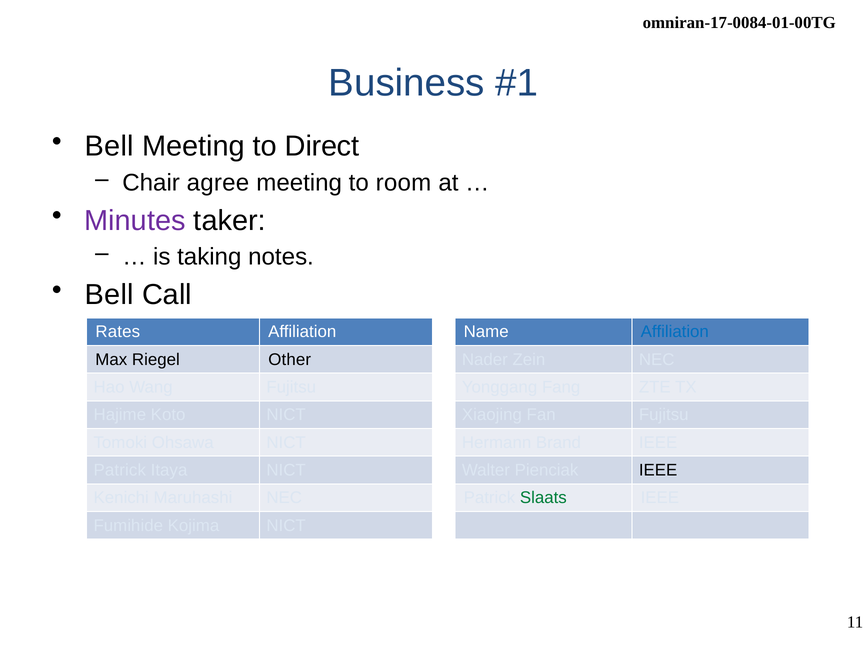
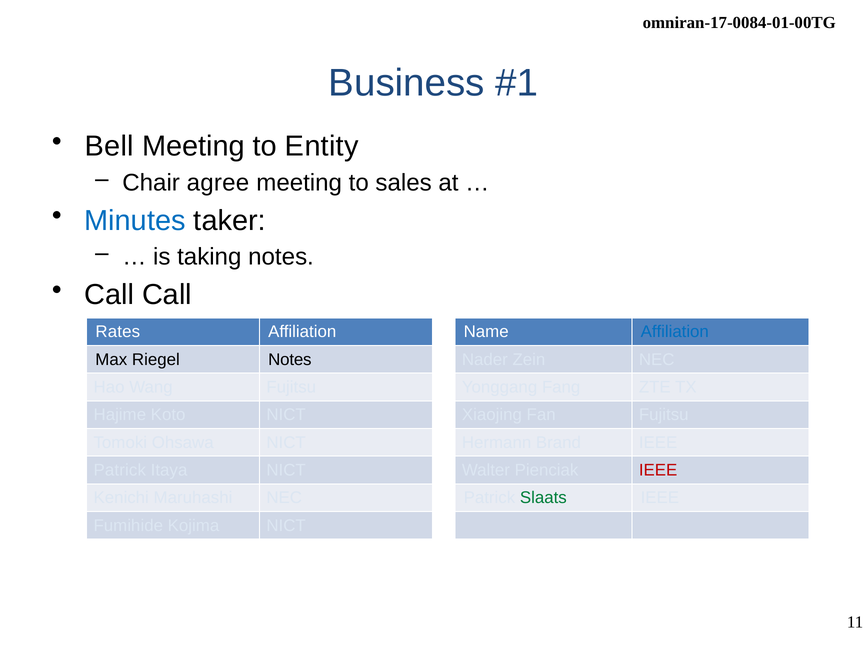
Direct: Direct -> Entity (322, 146)
room: room -> sales (404, 183)
Minutes colour: purple -> blue (135, 221)
Bell: Bell -> Call (109, 295)
Riegel Other: Other -> Notes (290, 360)
IEEE colour: black -> red (658, 470)
